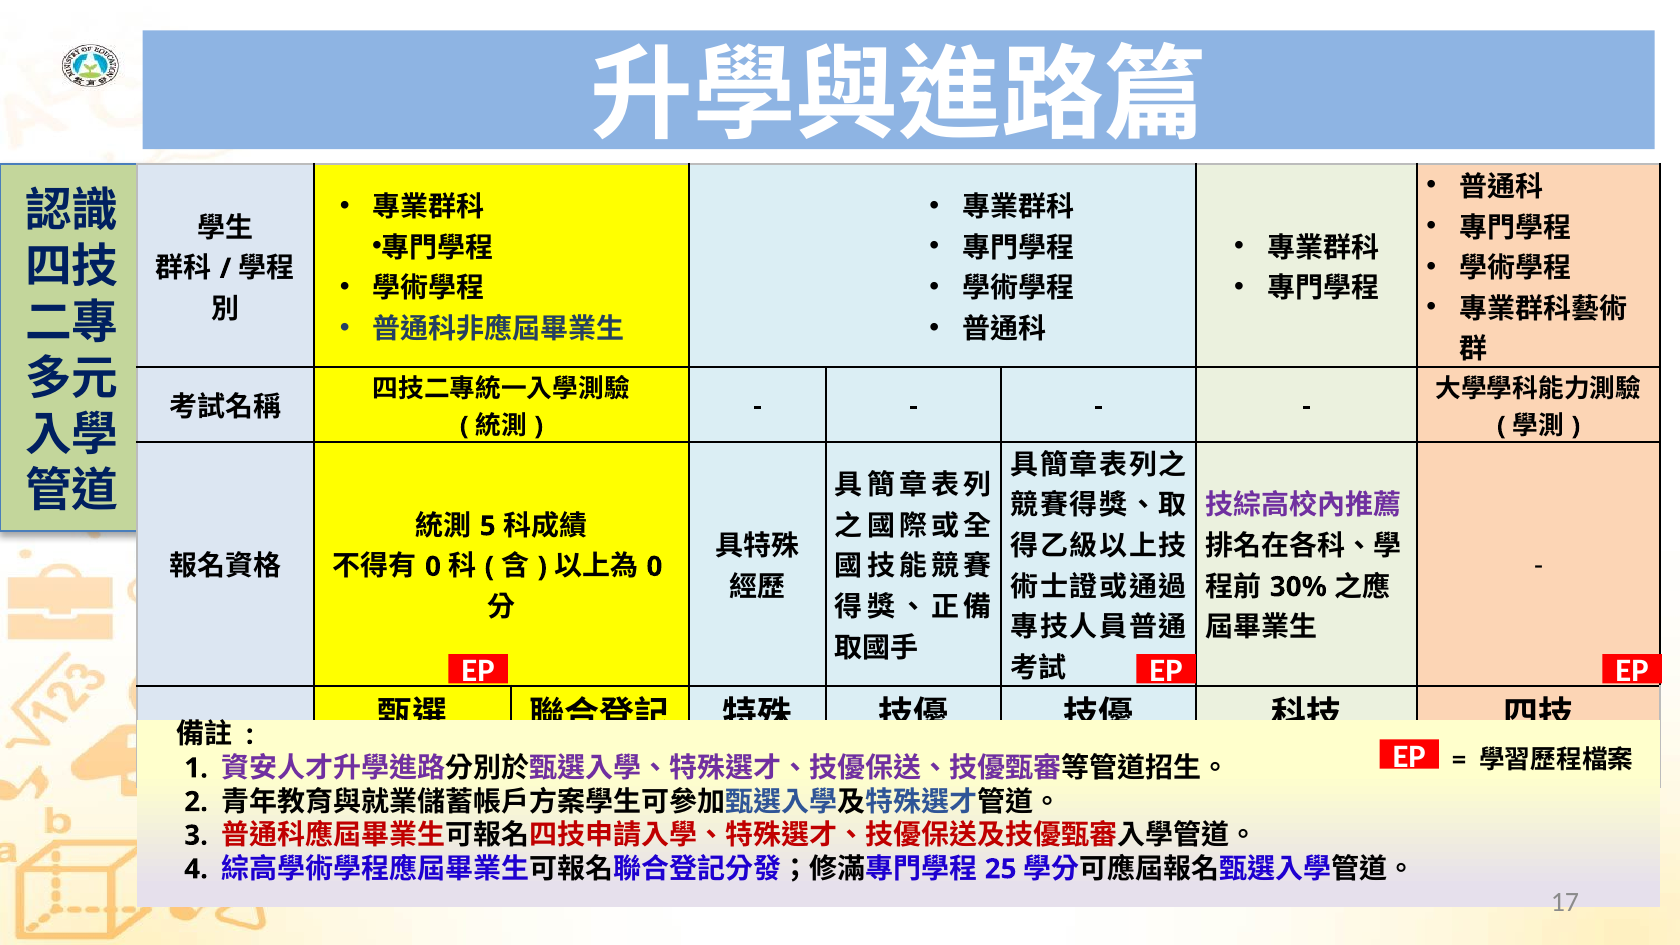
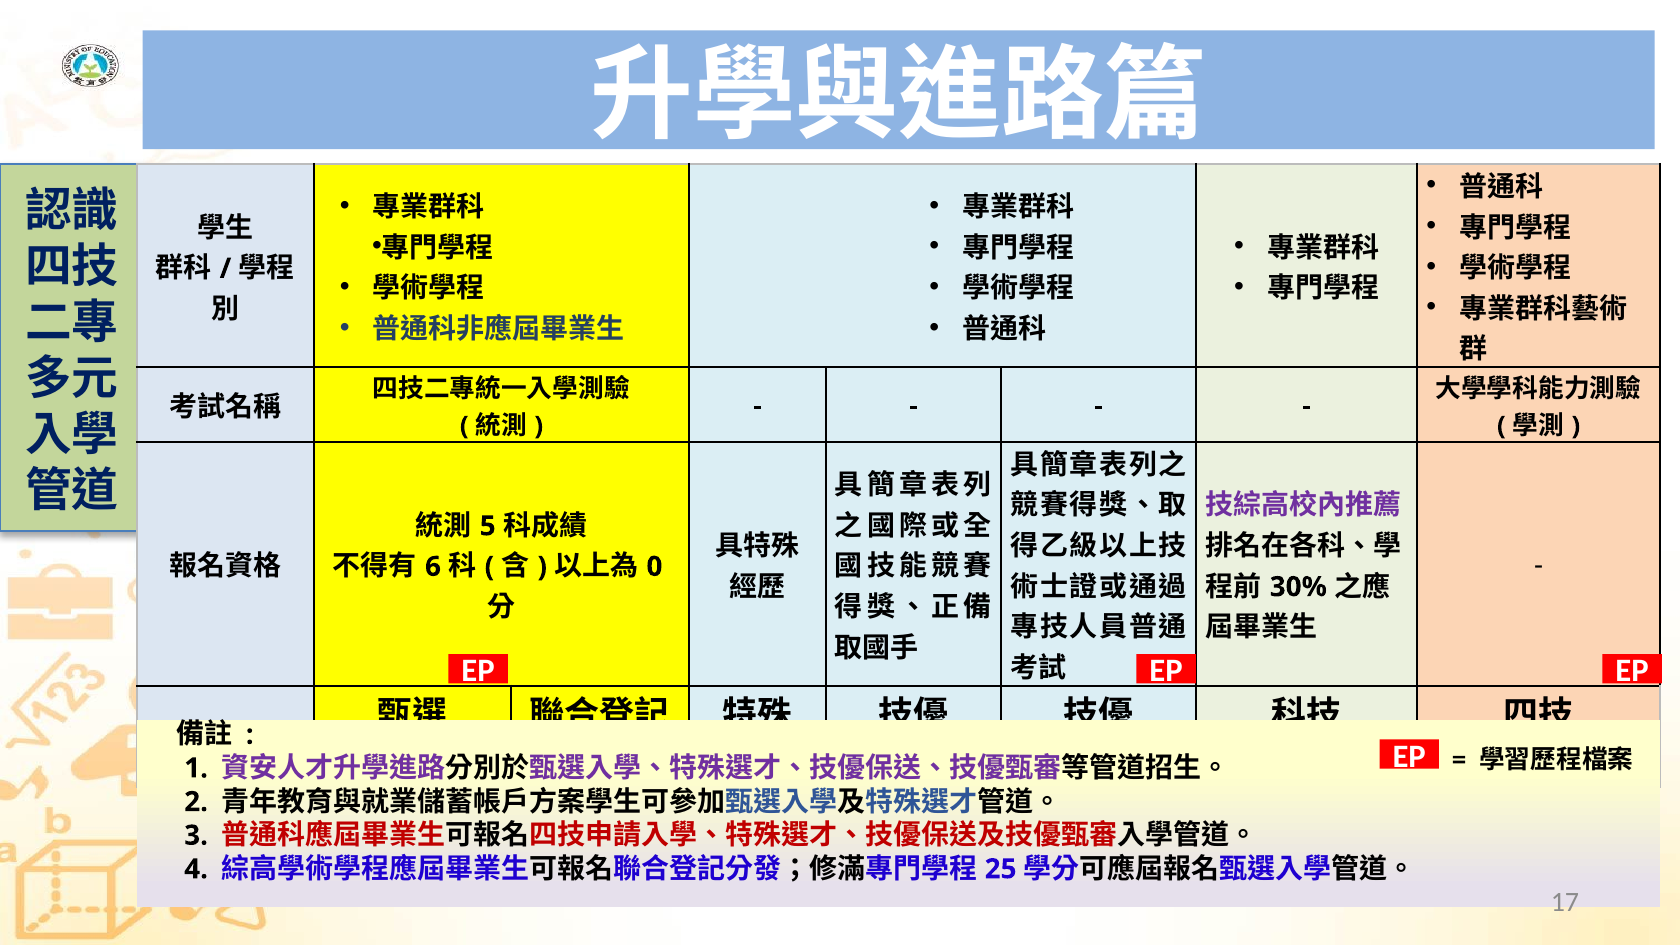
0: 0 -> 6 (433, 567)
